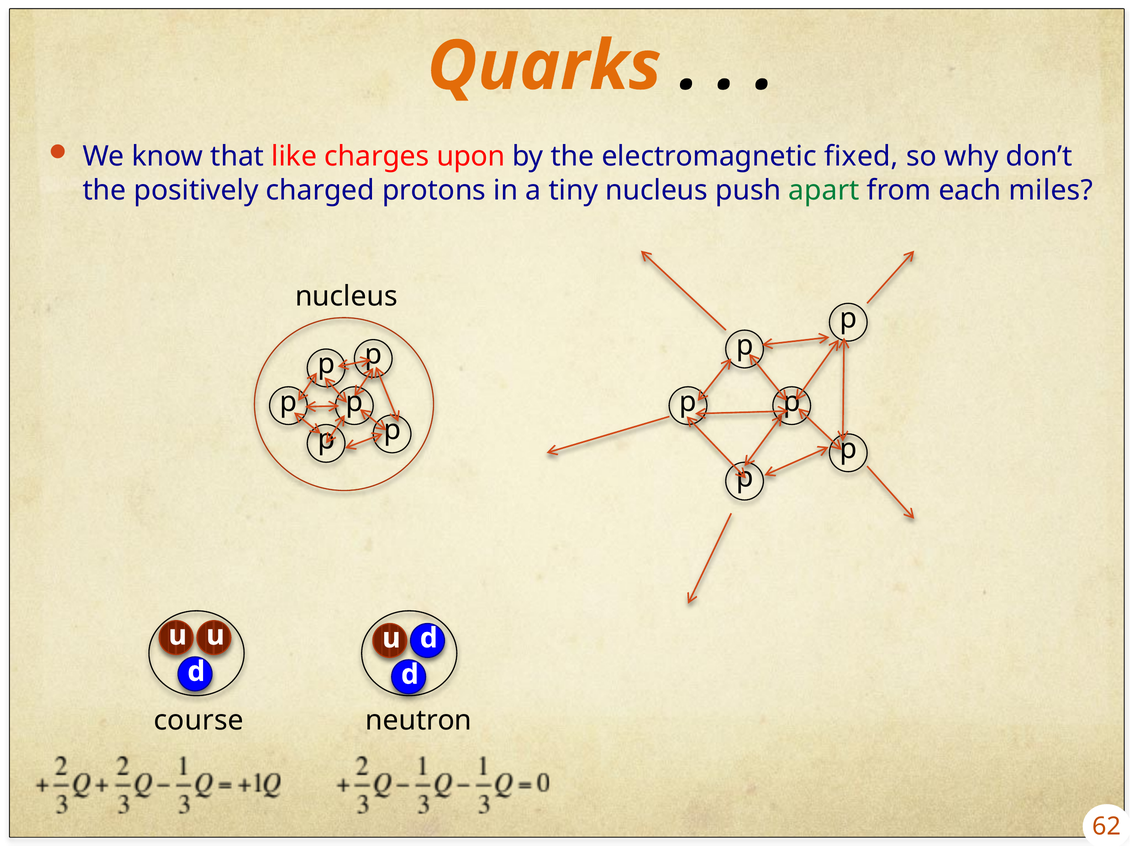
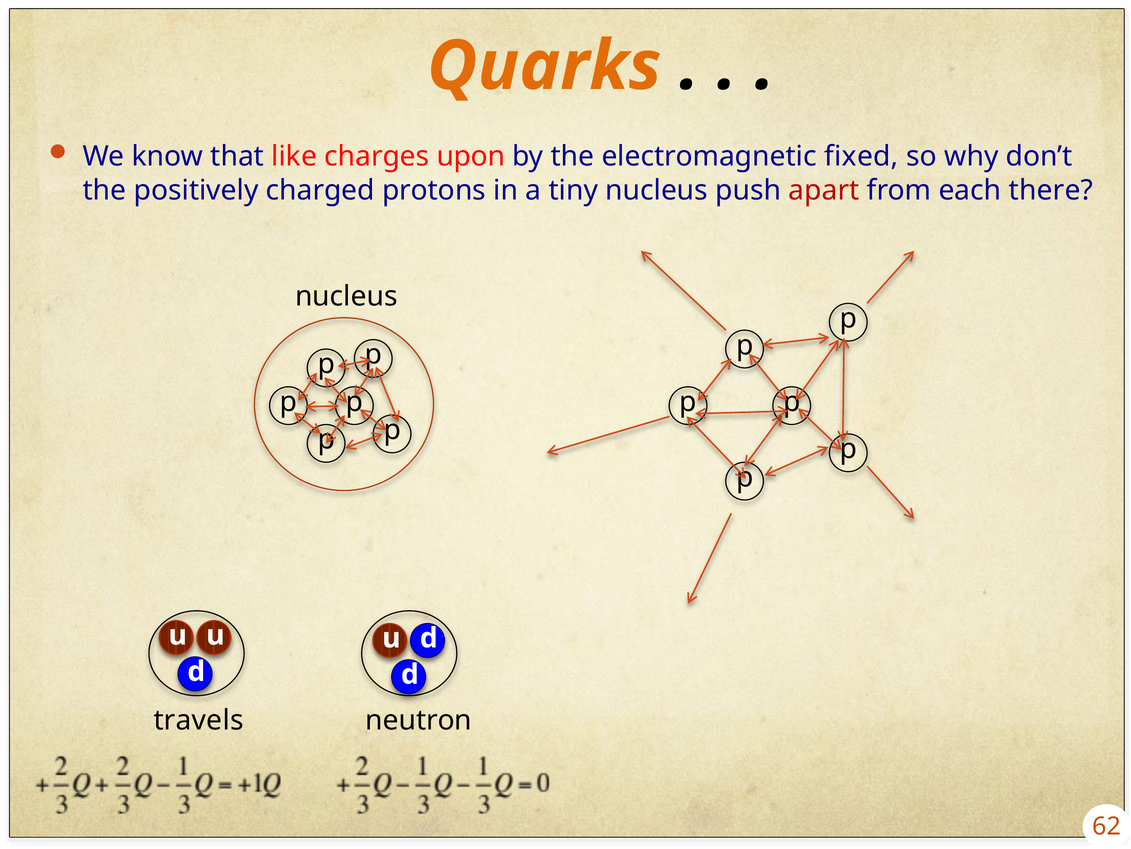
apart colour: green -> red (824, 190)
miles: miles -> there (1051, 190)
course: course -> travels (199, 720)
